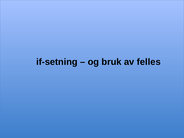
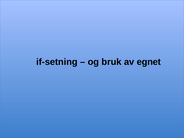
felles: felles -> egnet (149, 62)
